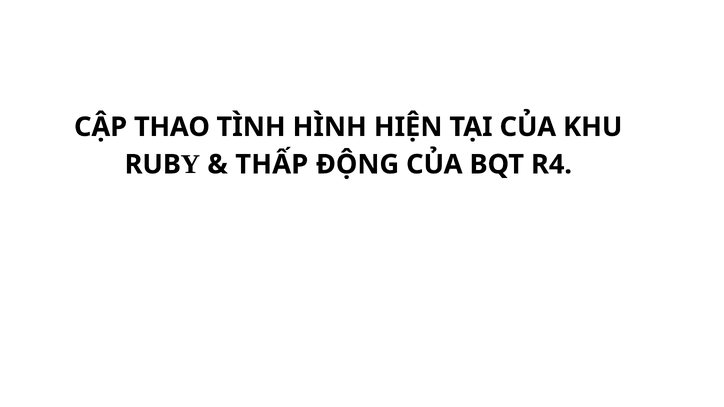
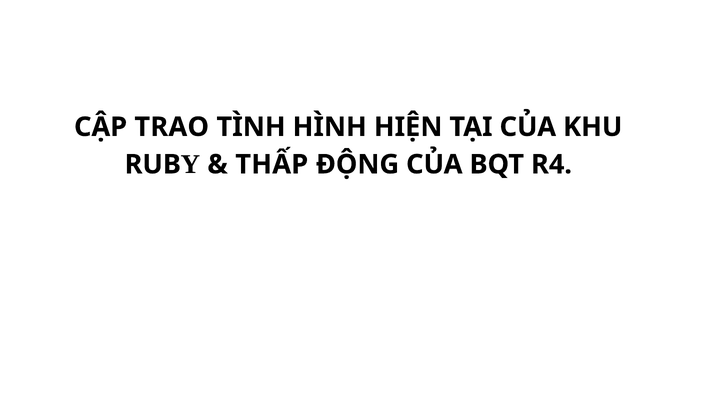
THAO: THAO -> TRAO (172, 127)
